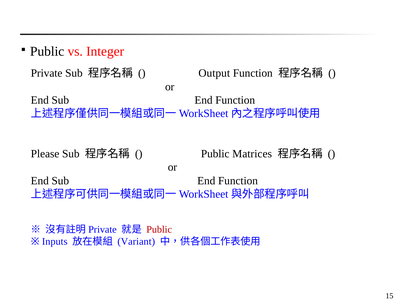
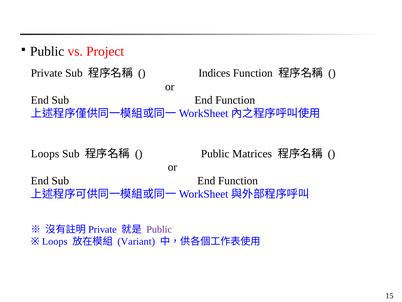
Integer: Integer -> Project (105, 51)
Output: Output -> Indices (214, 73)
Please: Please -> Loops (45, 154)
Public colour: red -> purple (159, 229)
Inputs: Inputs -> Loops (55, 241)
